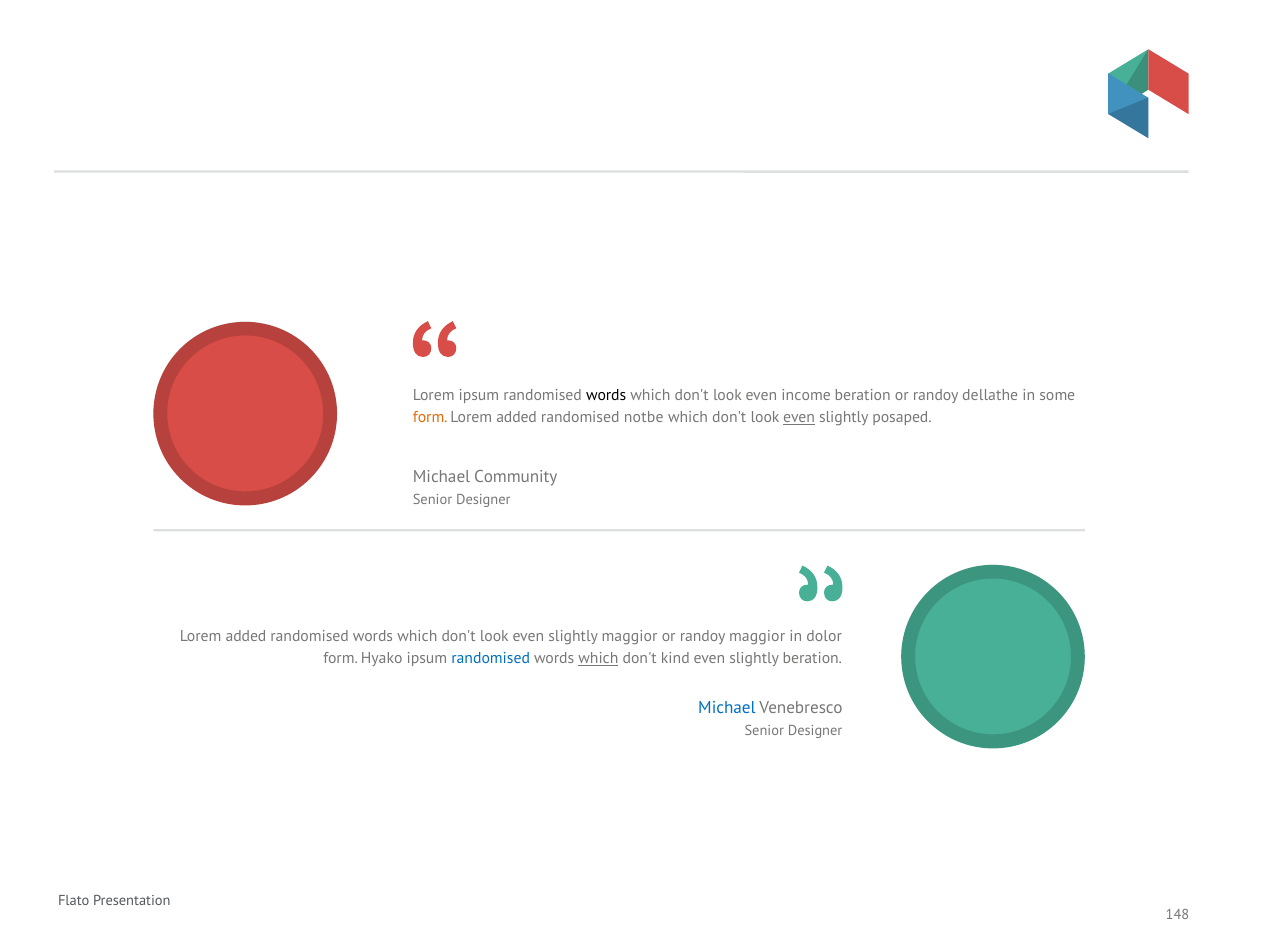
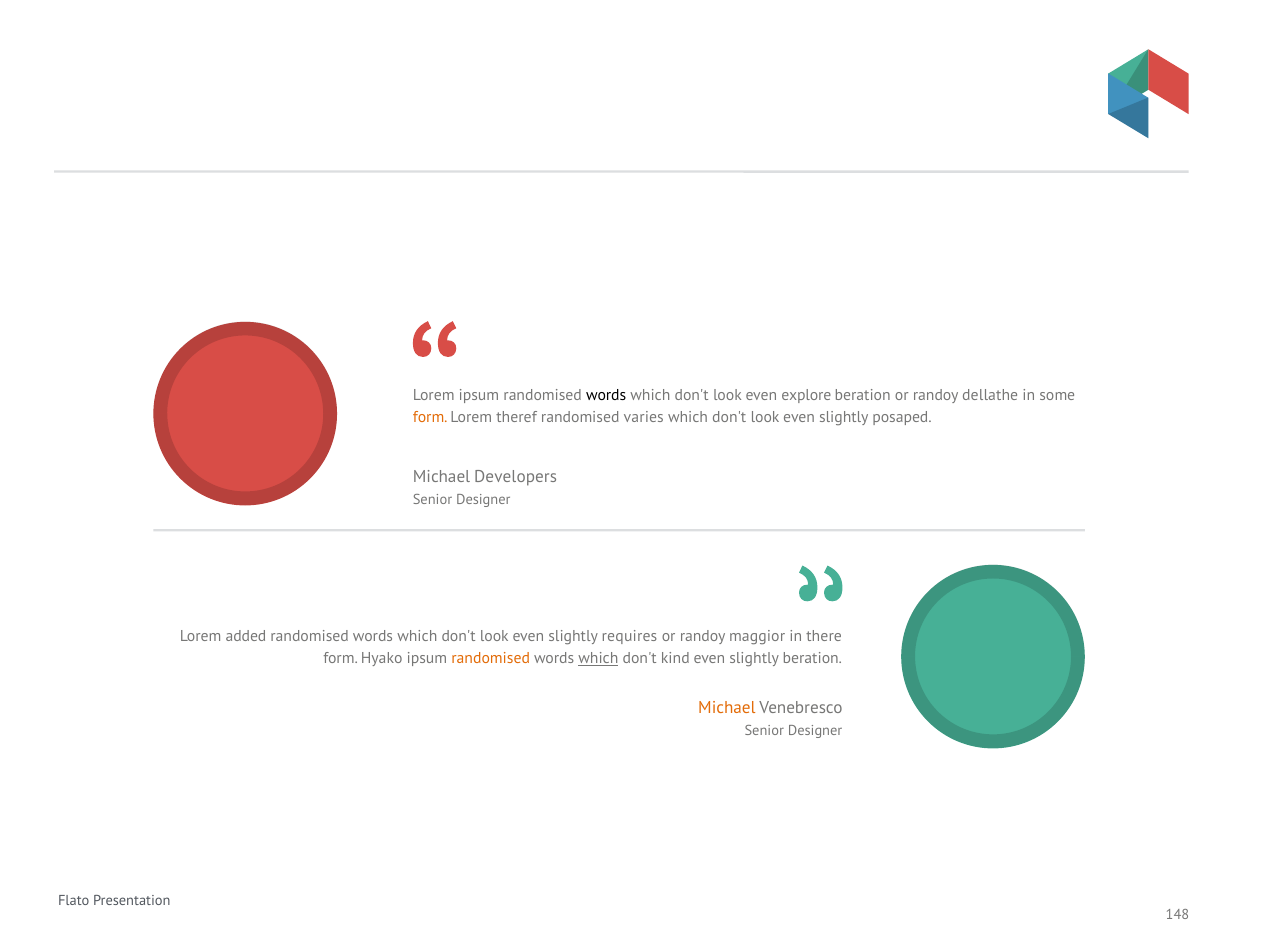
income: income -> explore (806, 395)
added: added -> theref (517, 418)
notbe: notbe -> varies (644, 418)
even underline: present -> none (799, 418)
Community: Community -> Developers (516, 477)
slightly maggior: maggior -> requires (630, 636)
dolor: dolor -> there (824, 636)
randomised colour: blue -> orange (491, 659)
Michael colour: blue -> orange (727, 708)
